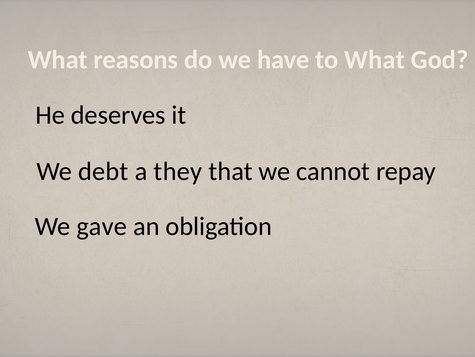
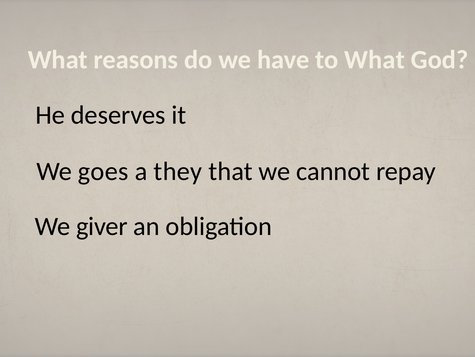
debt: debt -> goes (103, 171)
gave: gave -> giver (102, 226)
